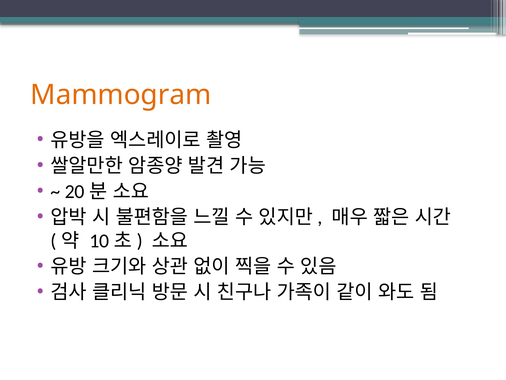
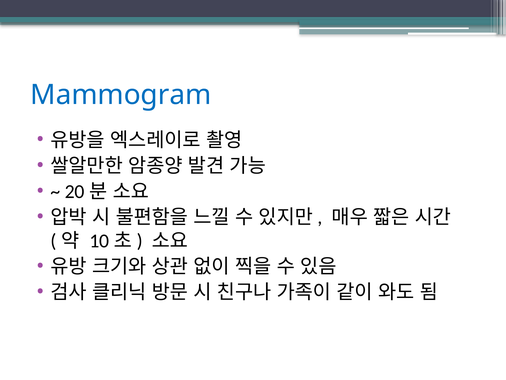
Mammogram colour: orange -> blue (121, 95)
